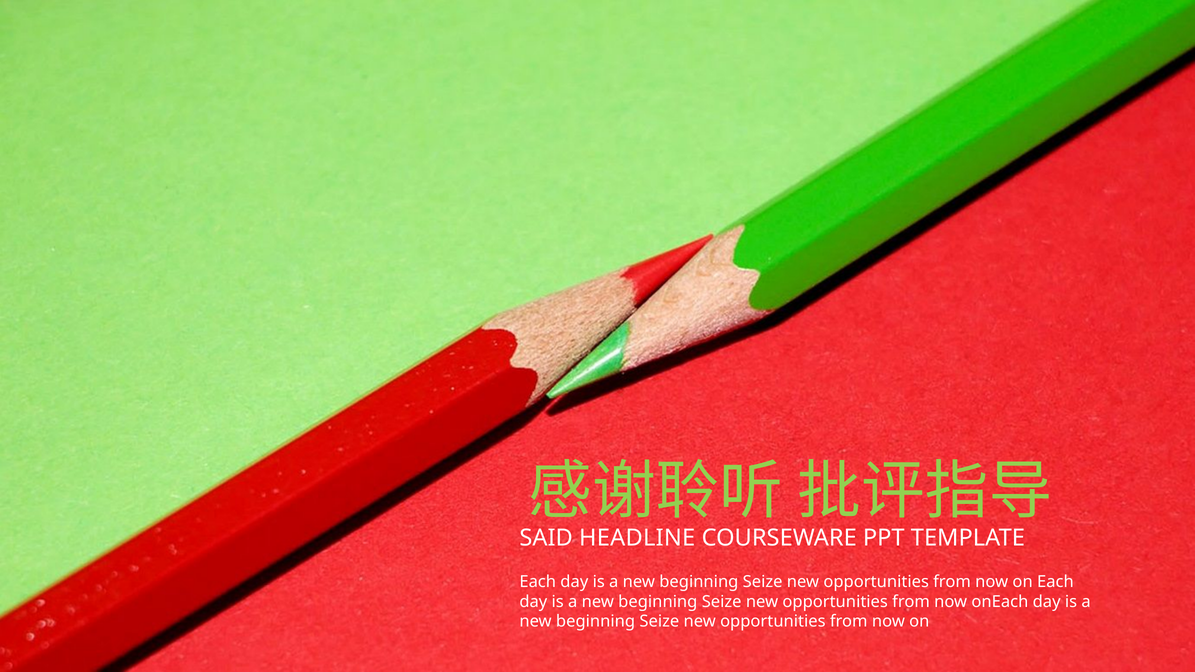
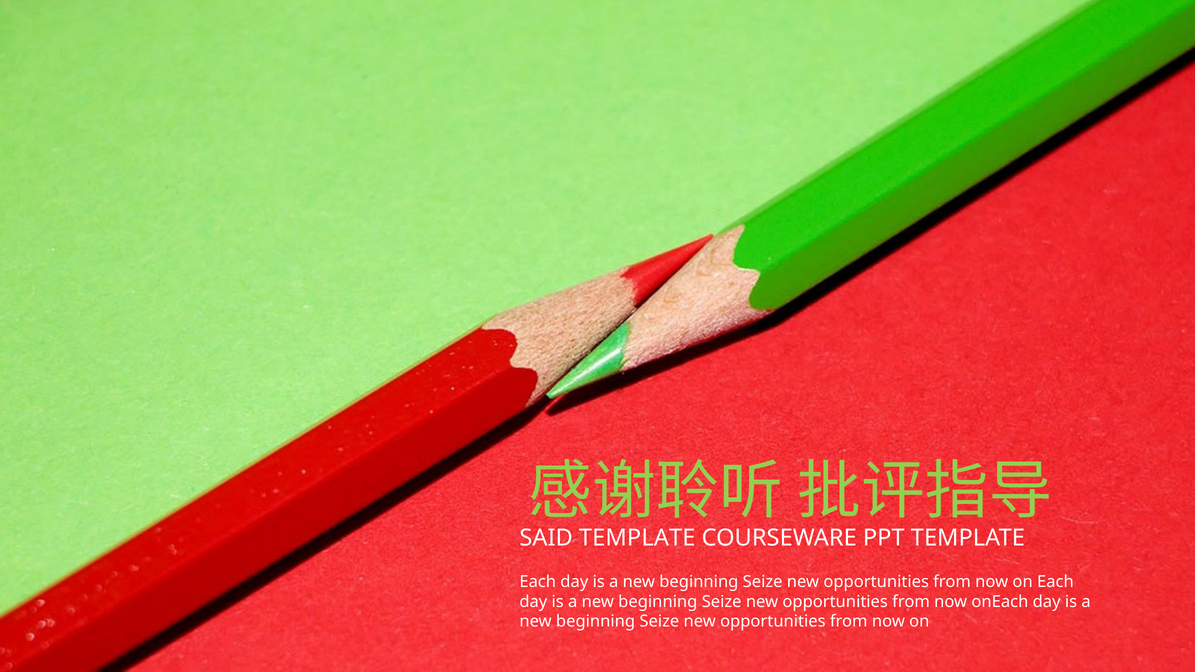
SAID HEADLINE: HEADLINE -> TEMPLATE (637, 538)
